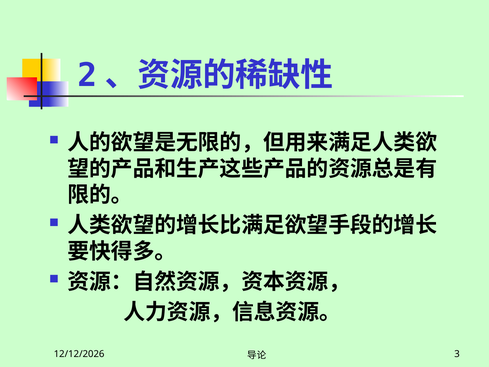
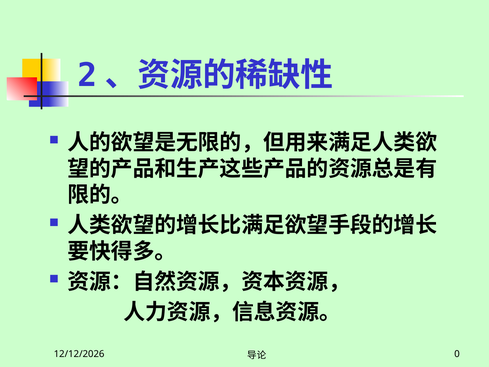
3: 3 -> 0 (457, 354)
